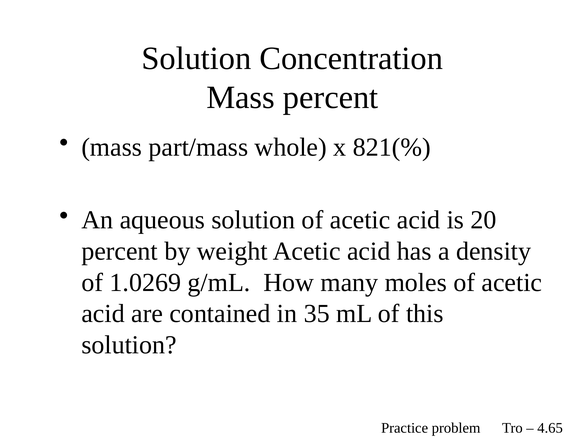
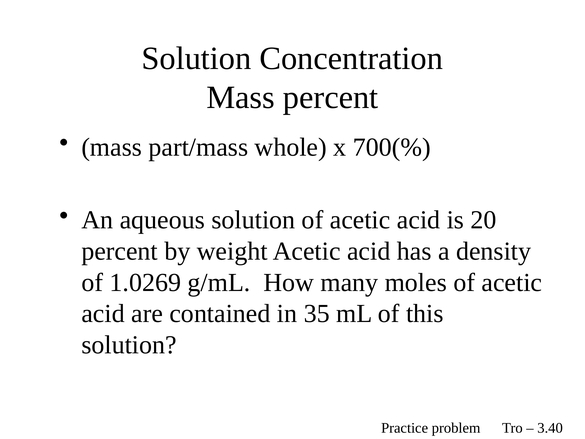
821(%: 821(% -> 700(% (392, 147)
4.65: 4.65 -> 3.40 (550, 428)
